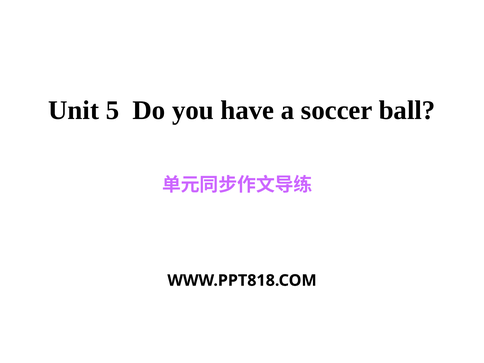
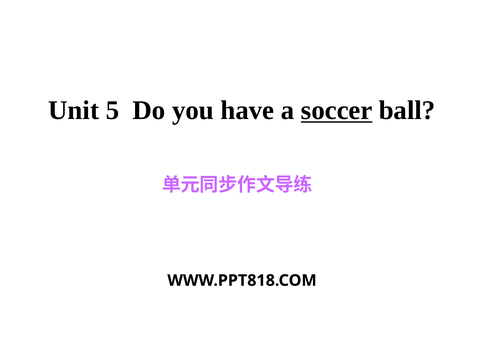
soccer underline: none -> present (337, 110)
